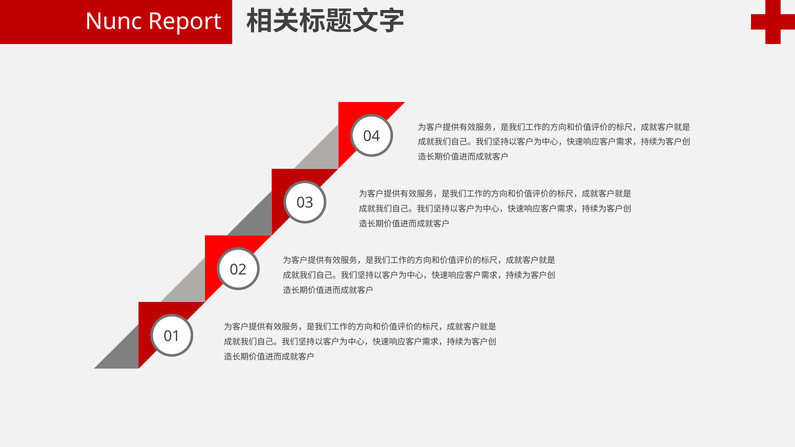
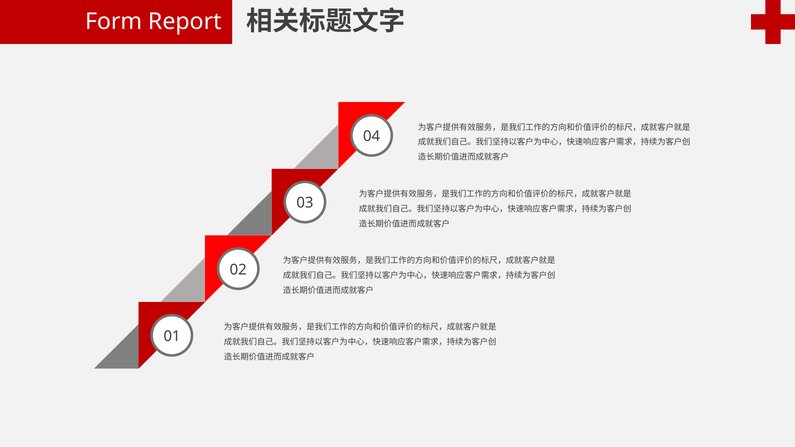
Nunc: Nunc -> Form (114, 22)
